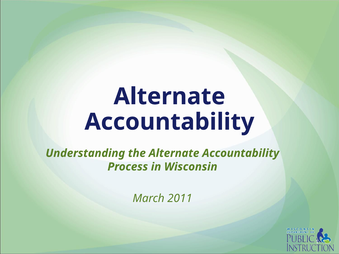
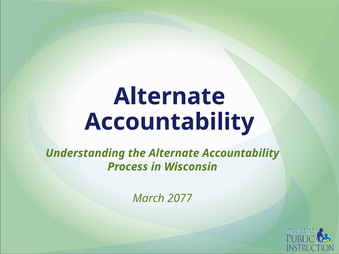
2011: 2011 -> 2077 (180, 199)
